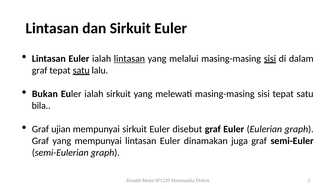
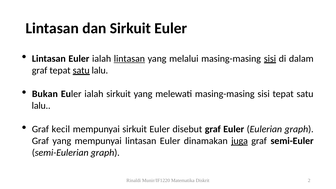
bila: bila -> lalu (41, 106)
ujian: ujian -> kecil (61, 129)
juga underline: none -> present (240, 141)
